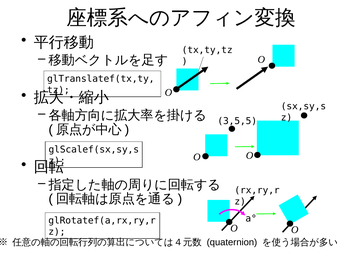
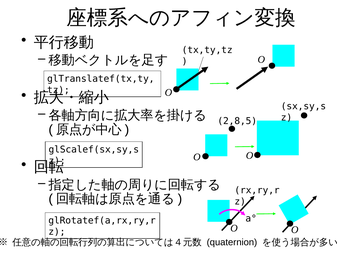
3,5,5: 3,5,5 -> 2,8,5 (237, 121)
